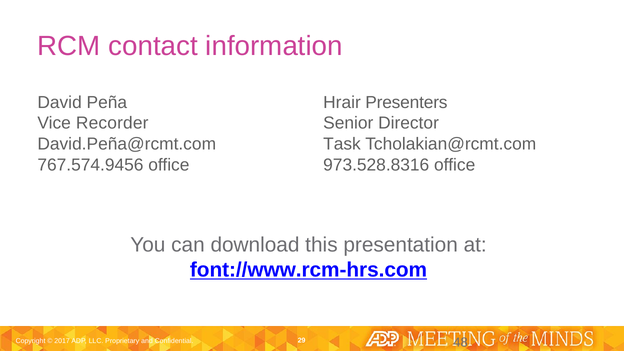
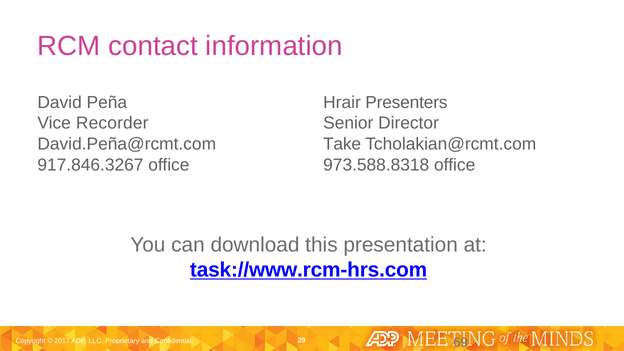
Task: Task -> Take (342, 144)
767.574.9456: 767.574.9456 -> 917.846.3267 (90, 165)
973.528.8316: 973.528.8316 -> 973.588.8318 (376, 165)
font://www.rcm-hrs.com: font://www.rcm-hrs.com -> task://www.rcm-hrs.com (309, 270)
48: 48 -> 69 (461, 342)
